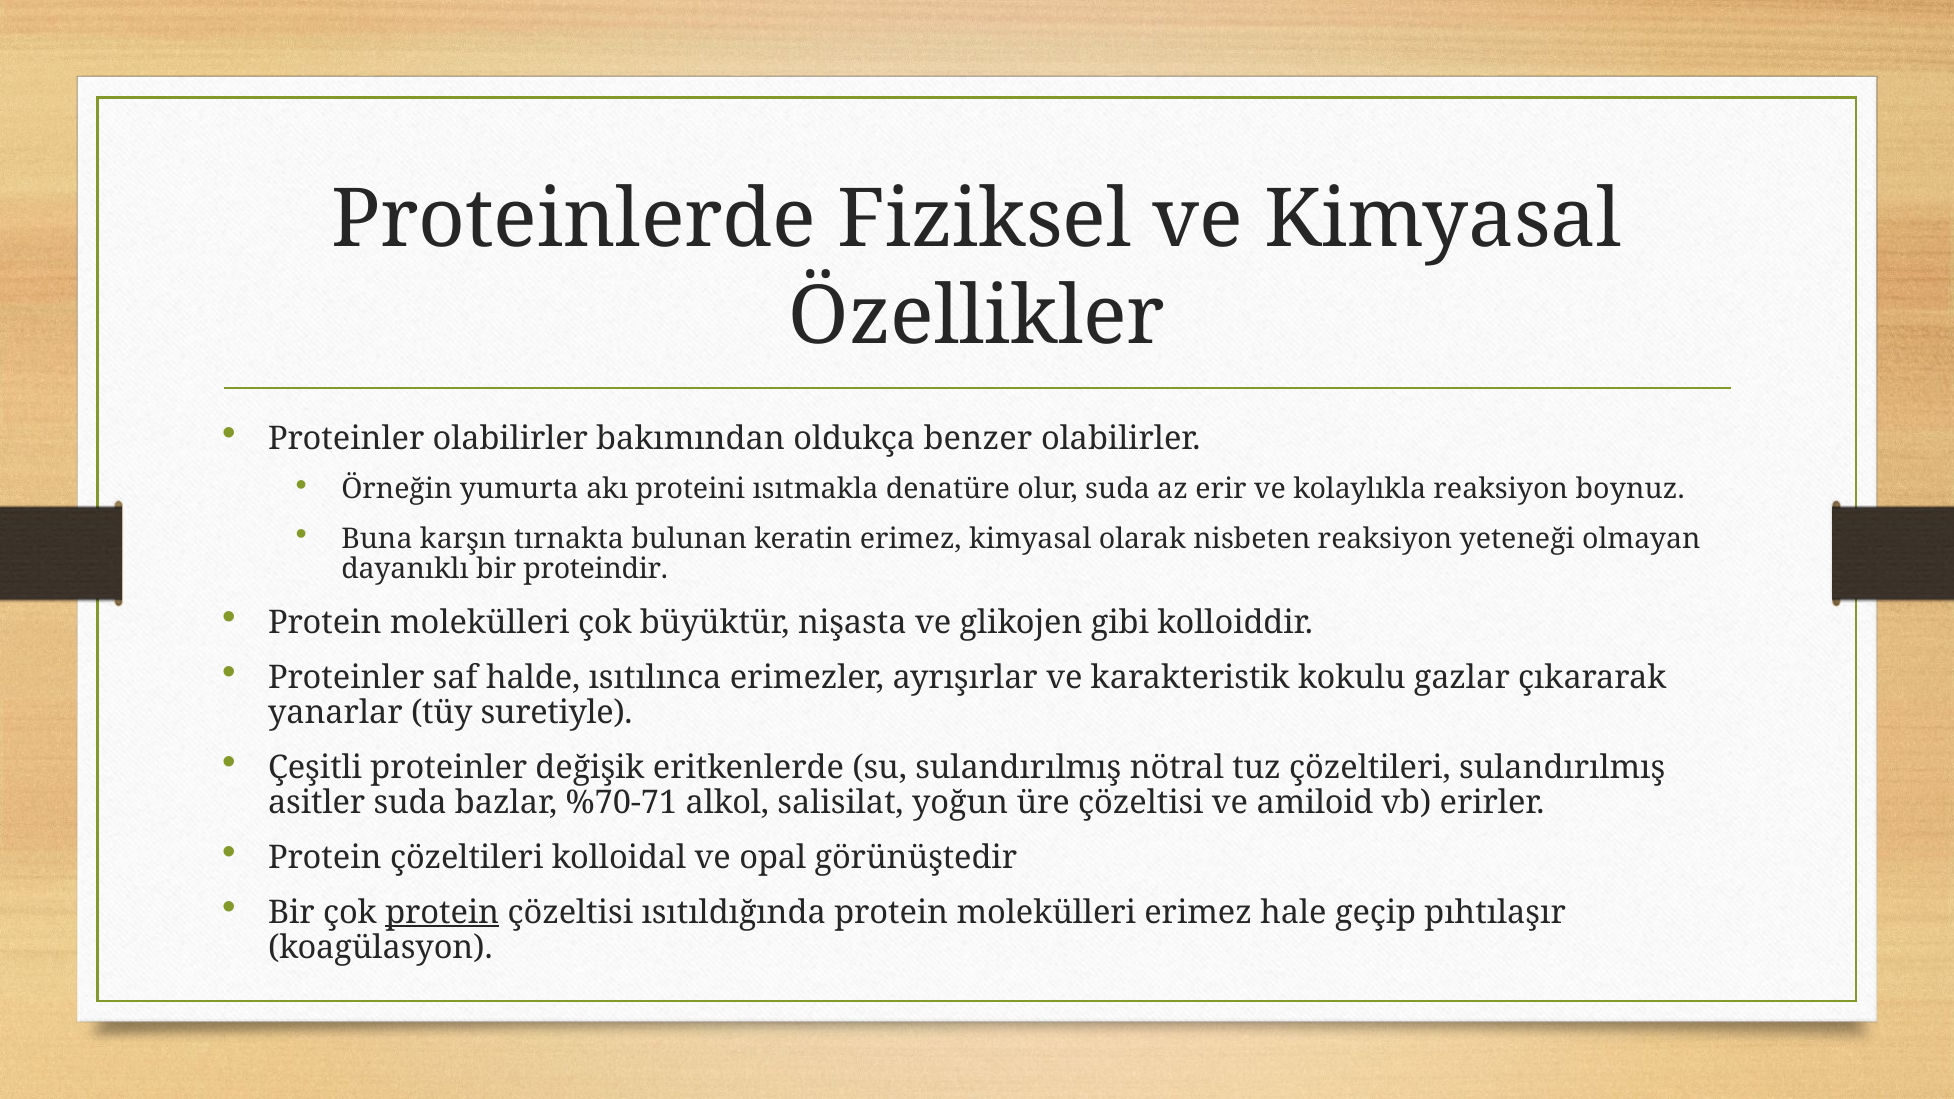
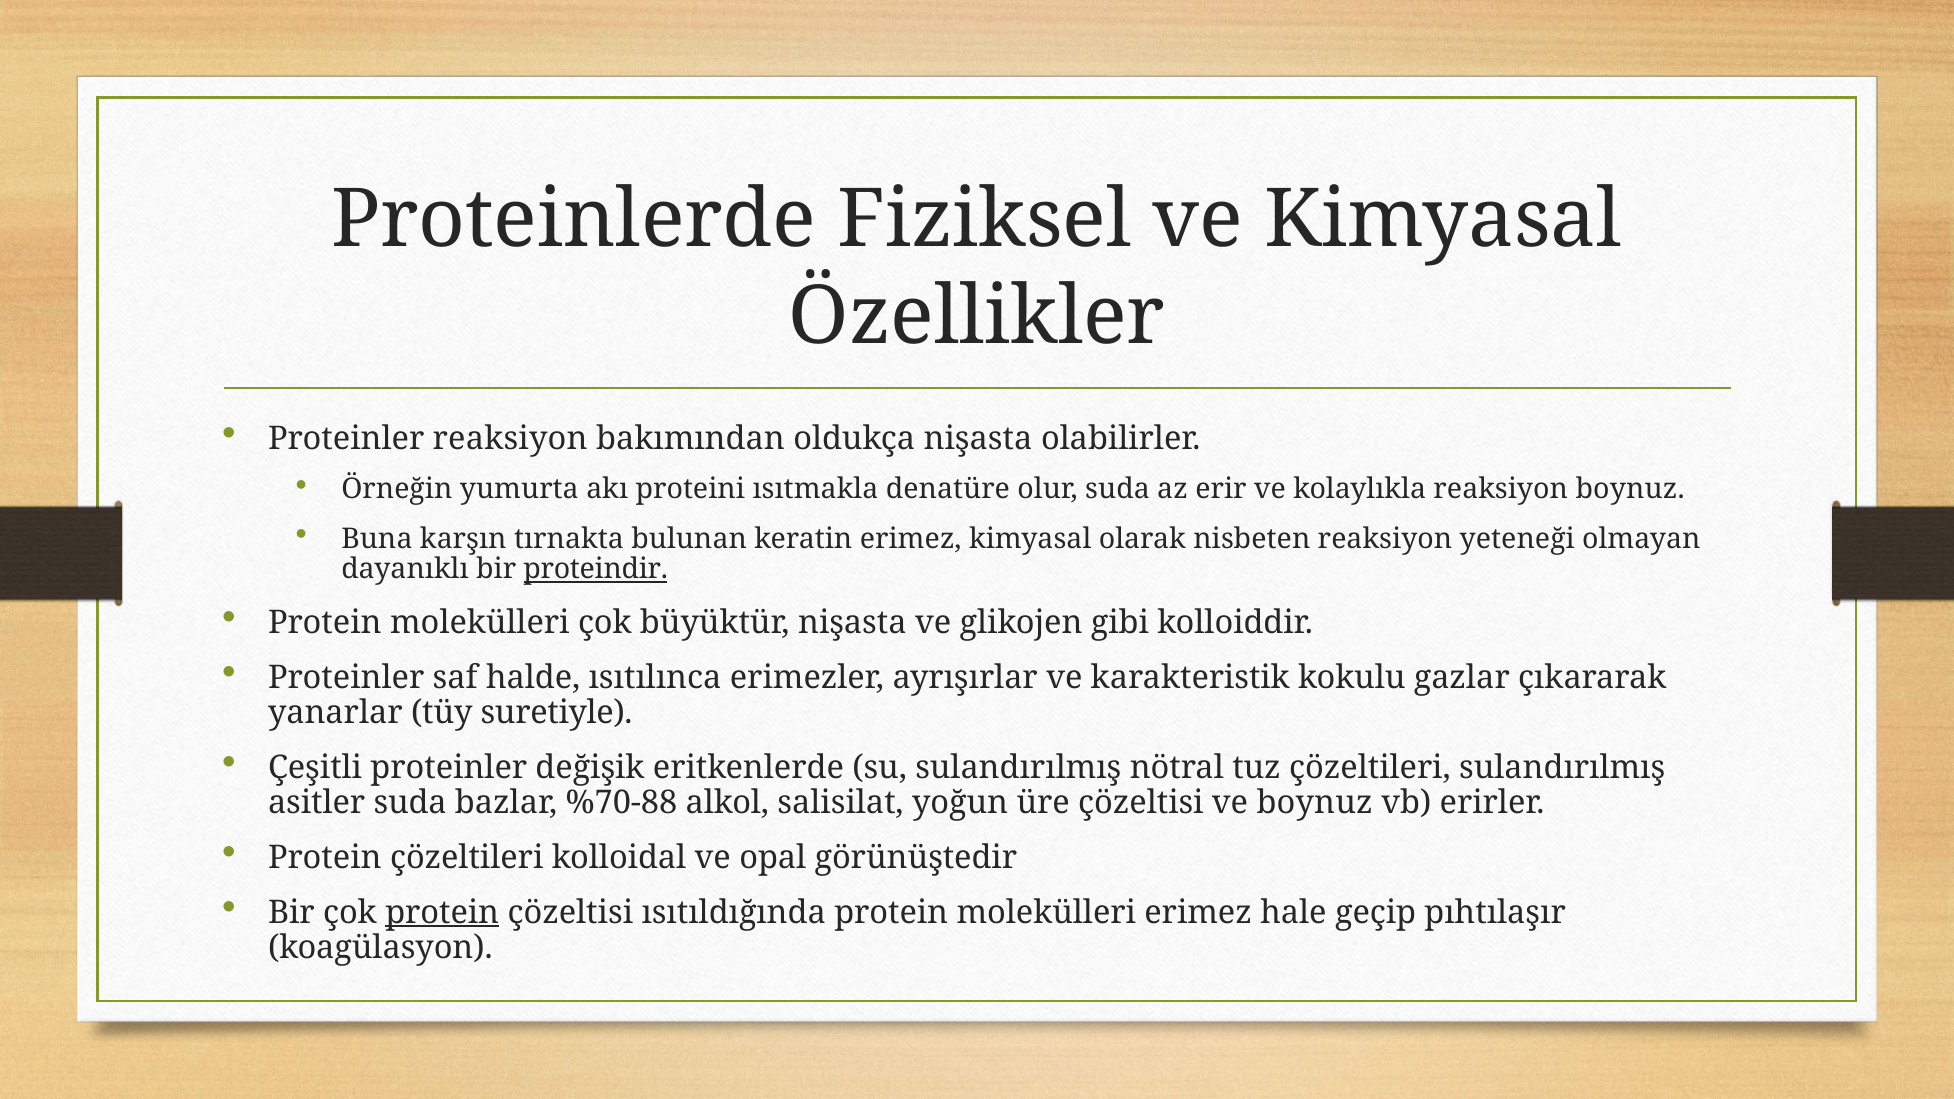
Proteinler olabilirler: olabilirler -> reaksiyon (510, 439)
oldukça benzer: benzer -> nişasta (978, 439)
proteindir underline: none -> present (596, 569)
%70-71: %70-71 -> %70-88 (621, 803)
ve amiloid: amiloid -> boynuz (1315, 803)
